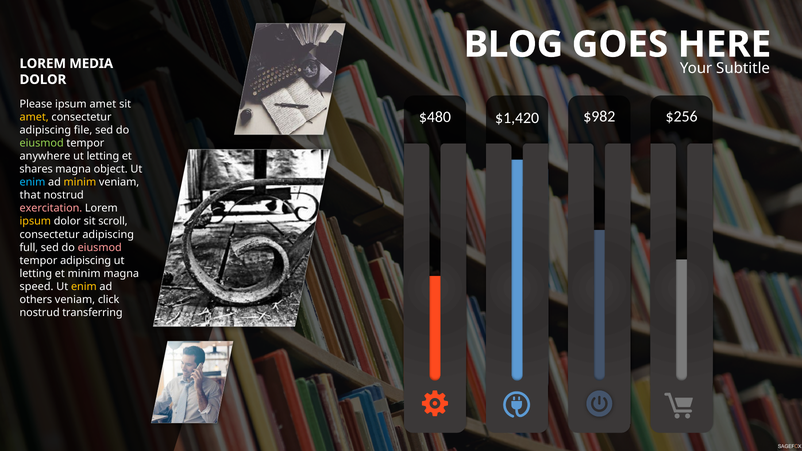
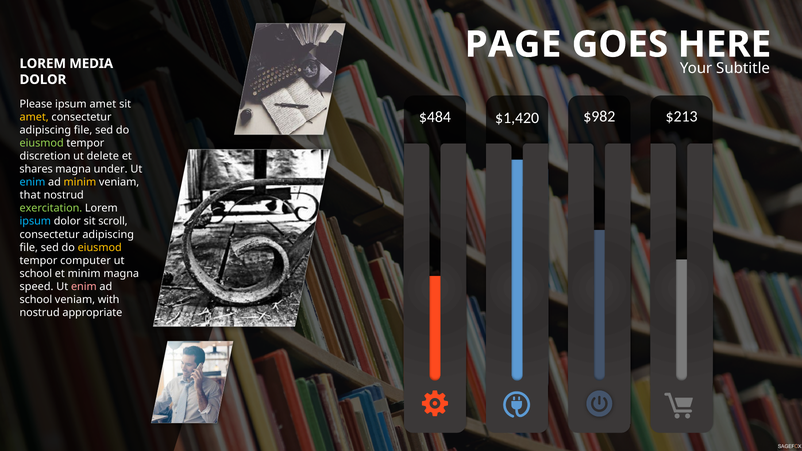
BLOG: BLOG -> PAGE (513, 45)
$480: $480 -> $484 (435, 117)
$256: $256 -> $213 (682, 117)
anywhere: anywhere -> discretion (45, 156)
letting: letting -> delete (103, 156)
object: object -> under (111, 169)
exercitation colour: pink -> light green (51, 208)
ipsum colour: yellow -> light blue (35, 221)
full: full -> file (29, 248)
eiusmod colour: pink -> yellow (100, 248)
tempor adipiscing: adipiscing -> computer (86, 261)
letting: letting -> school (36, 274)
enim colour: yellow -> pink (84, 287)
others: others -> school (36, 300)
click: click -> with (109, 300)
transferring: transferring -> appropriate (92, 313)
